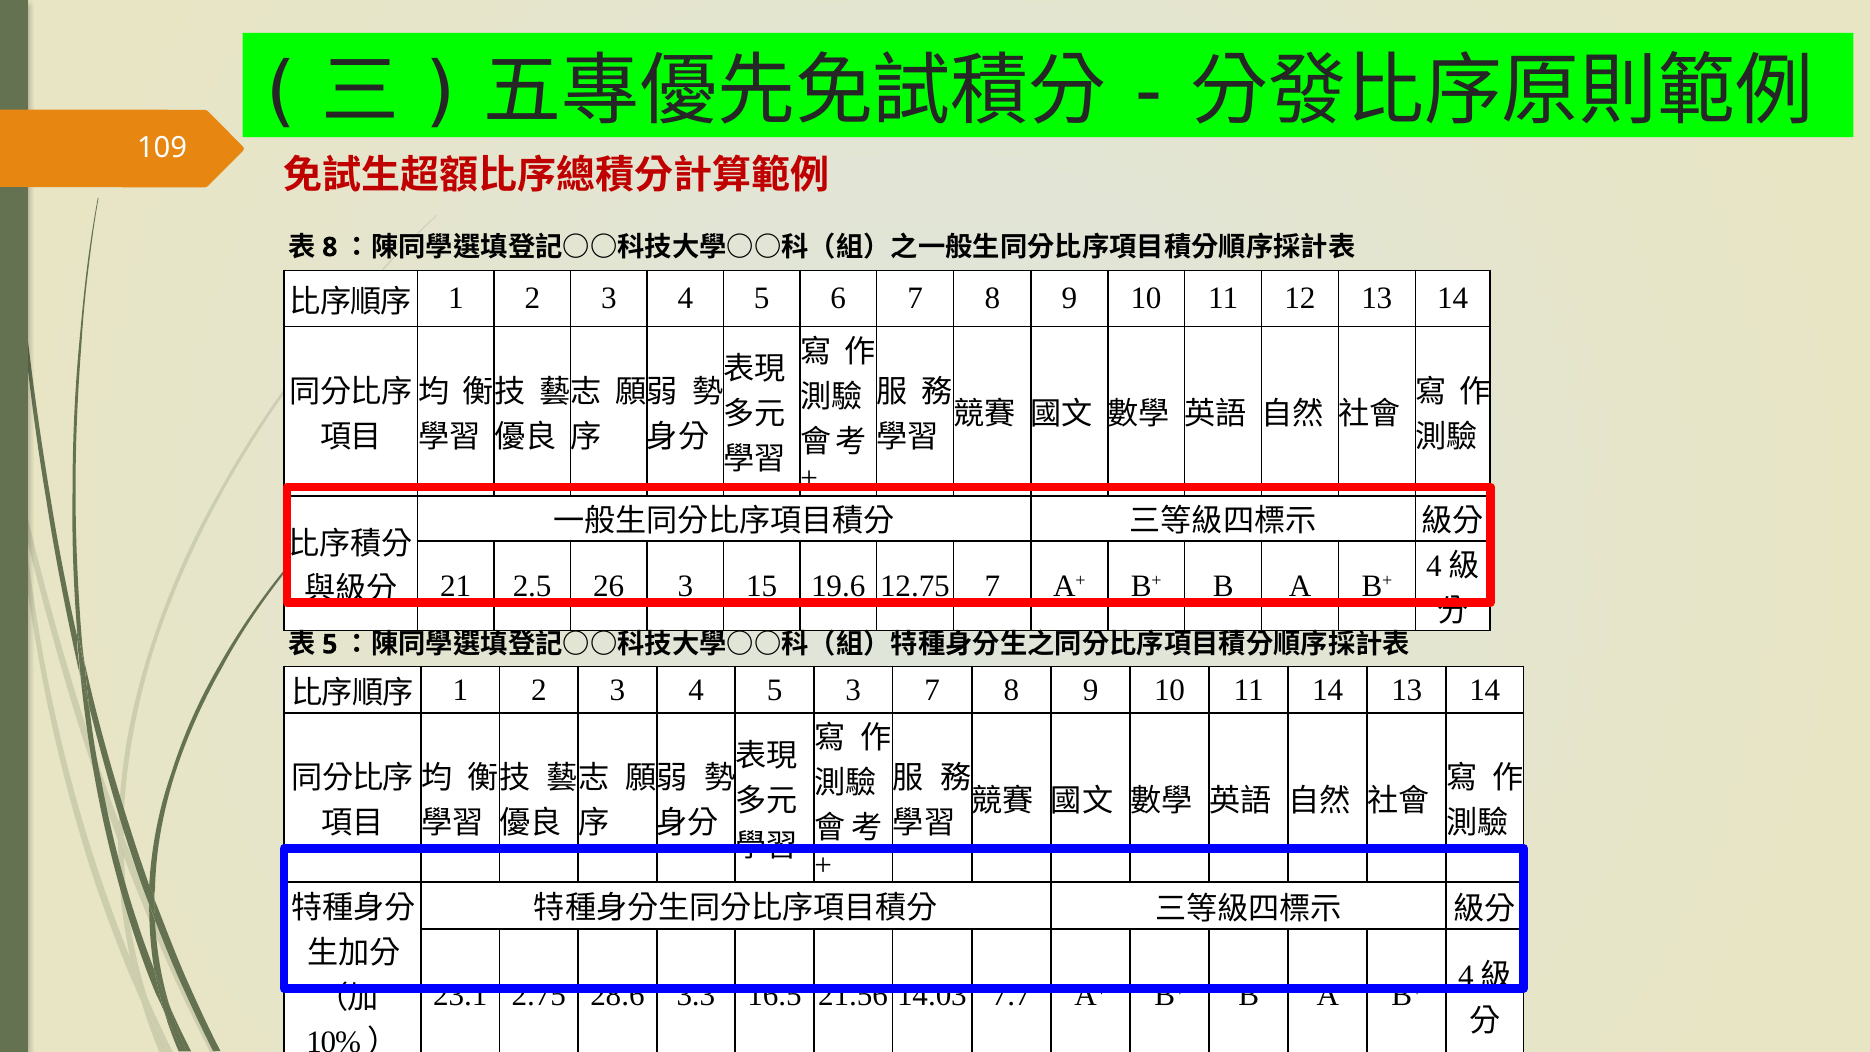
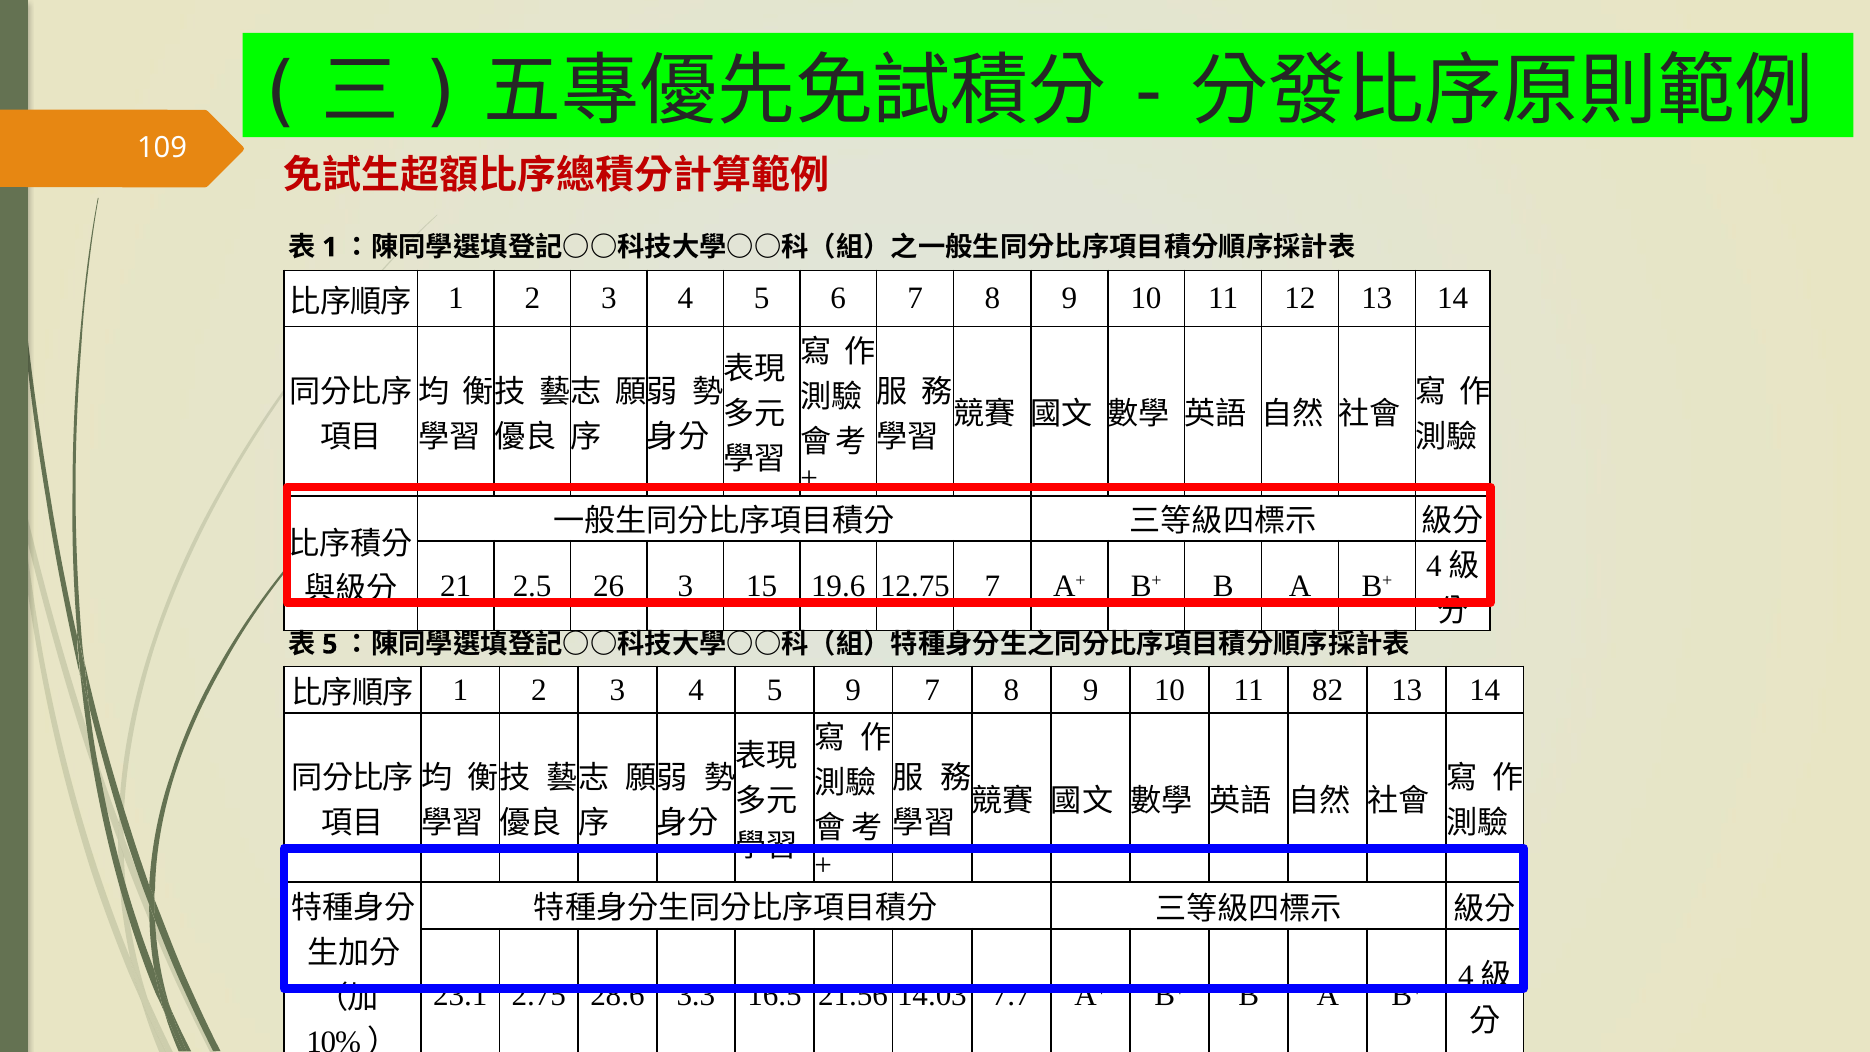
8: 8 -> 1 (330, 247)
5 3: 3 -> 9 (853, 690)
11 14: 14 -> 82 (1328, 690)
